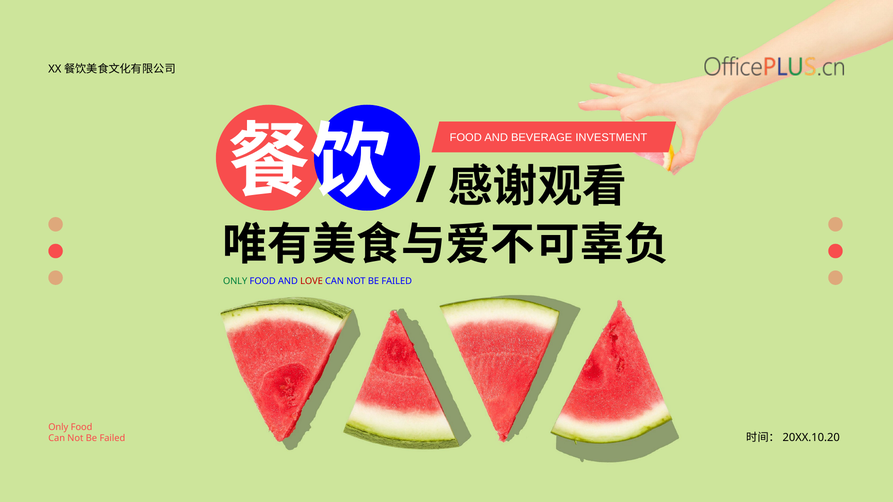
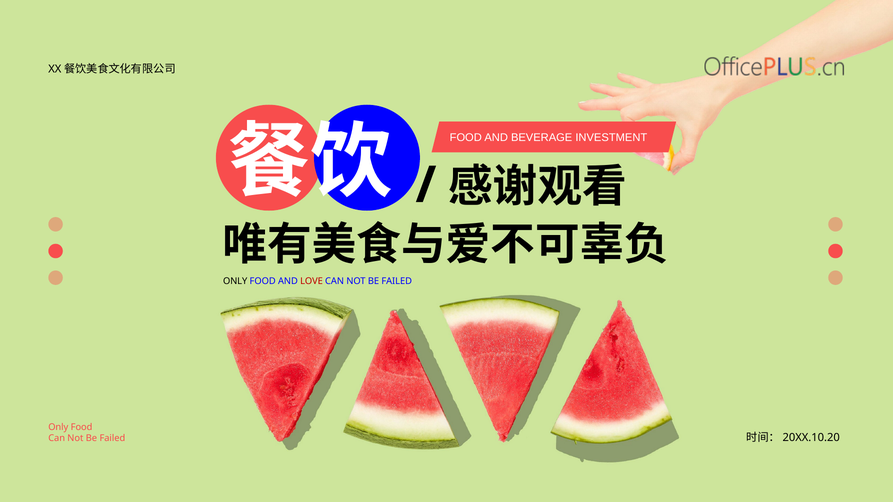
ONLY colour: green -> black (235, 281)
